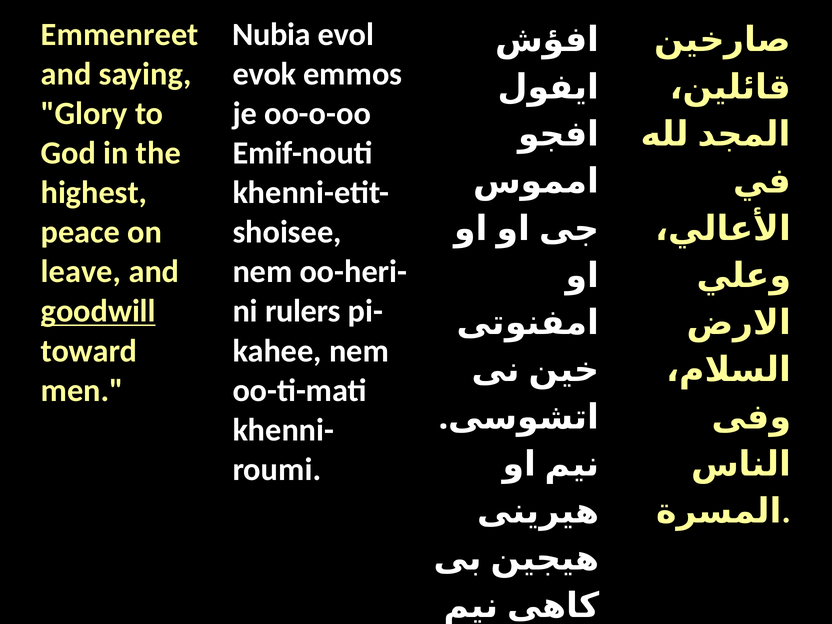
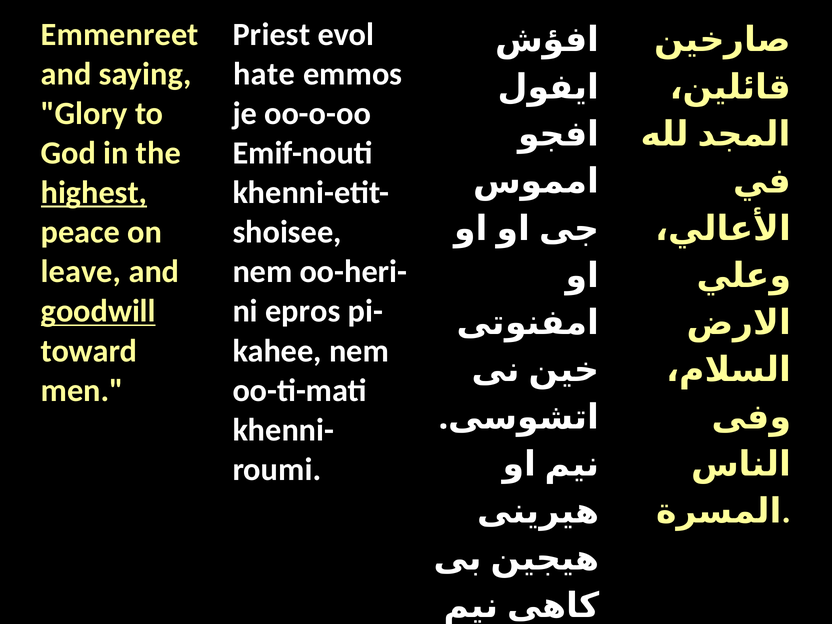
Nubia: Nubia -> Priest (271, 35)
evok: evok -> hate (264, 74)
highest underline: none -> present (94, 193)
rulers: rulers -> epros (303, 311)
